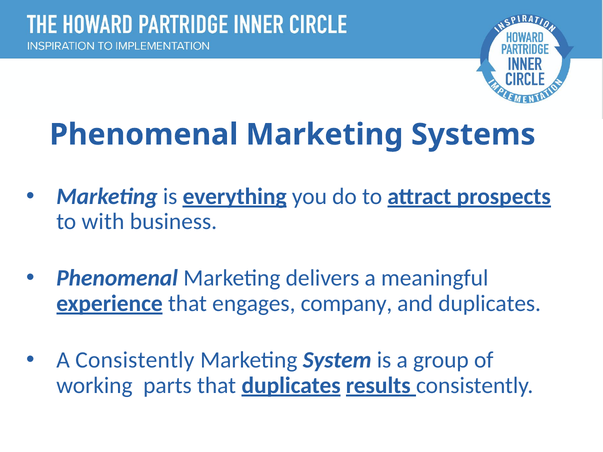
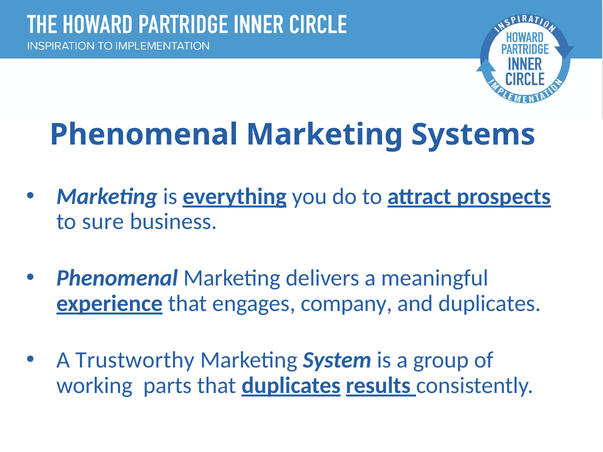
with: with -> sure (103, 222)
A Consistently: Consistently -> Trustworthy (135, 360)
